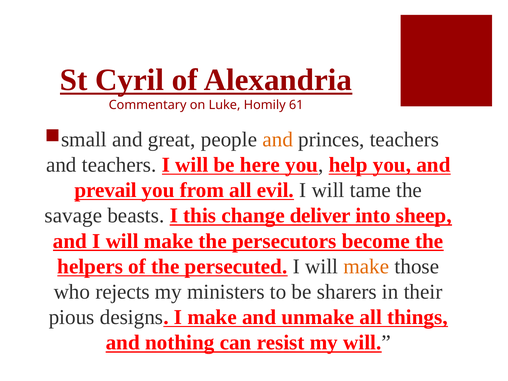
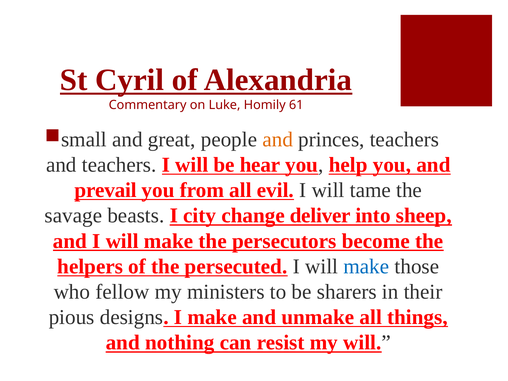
here: here -> hear (260, 165)
this: this -> city (200, 216)
make colour: orange -> blue (366, 266)
rejects: rejects -> fellow (122, 292)
